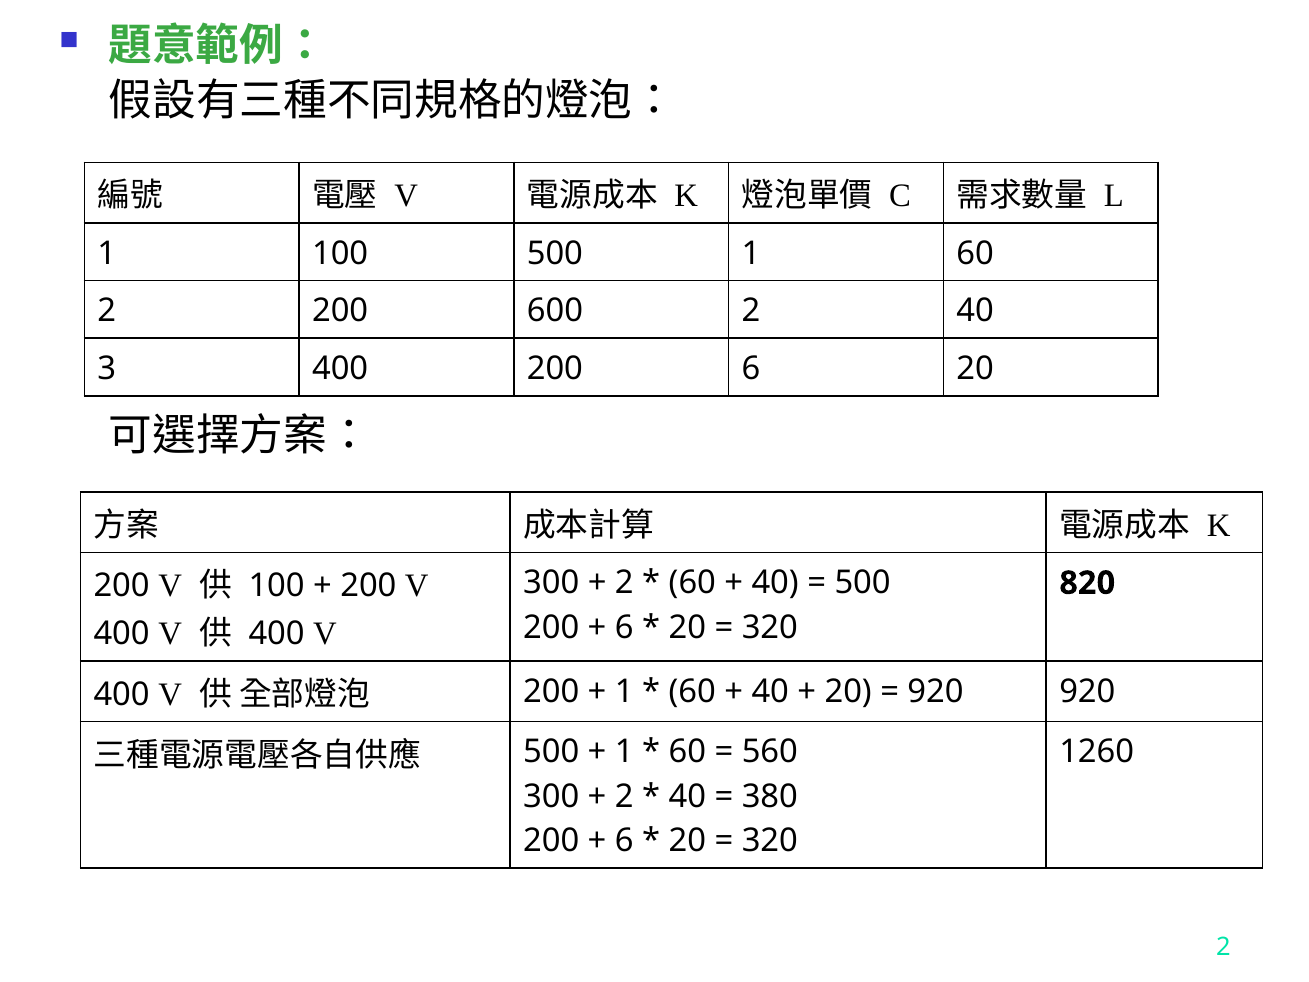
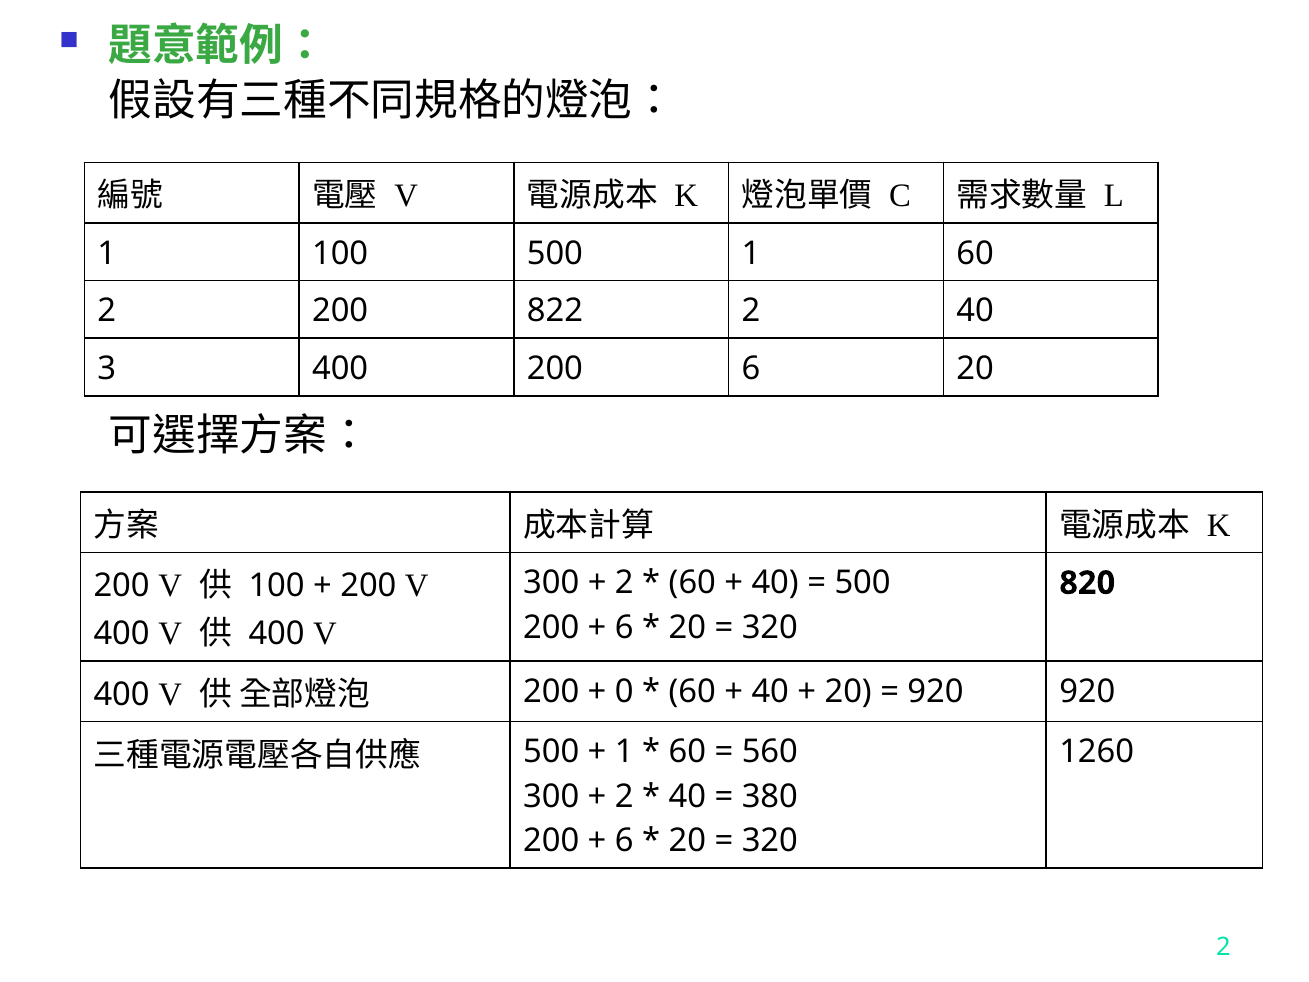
600: 600 -> 822 (555, 311)
1: 1 -> 0 (624, 691)
